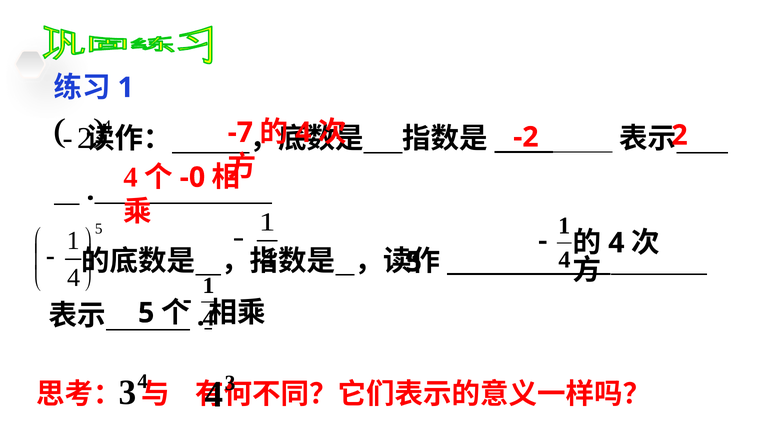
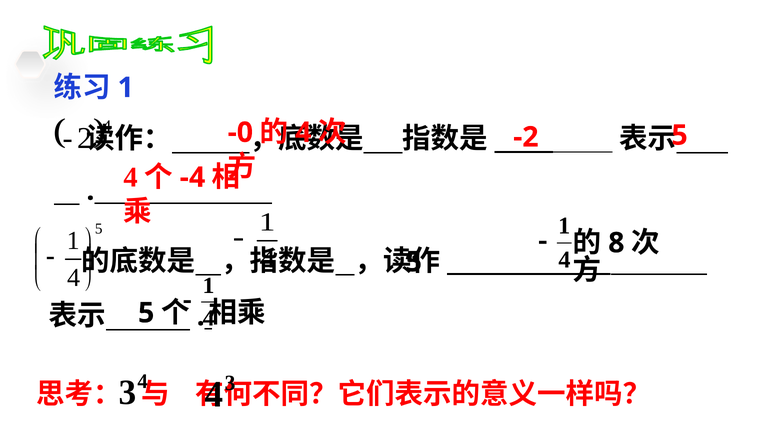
-7: -7 -> -0 (240, 132)
2: 2 -> 5 (680, 135)
-0: -0 -> -4 (193, 177)
4: 4 -> 8 (616, 243)
